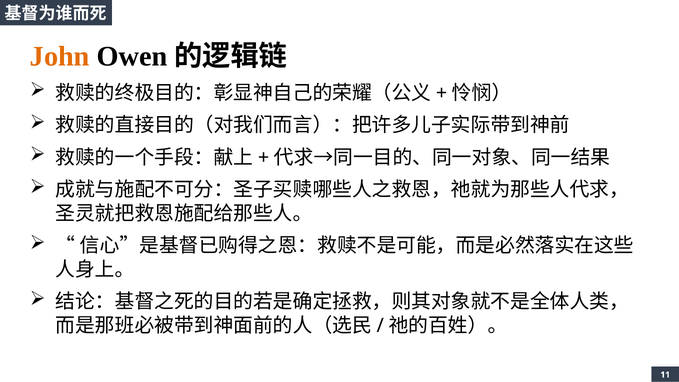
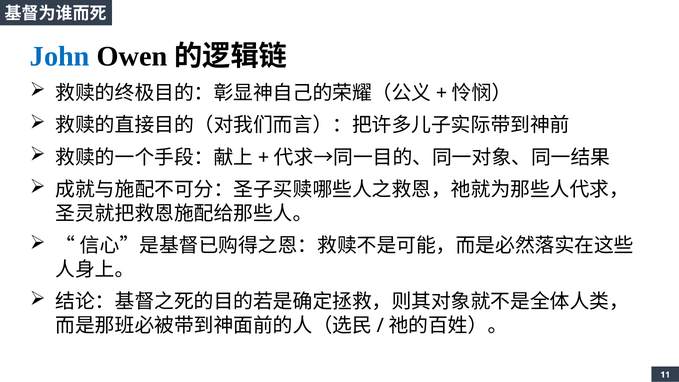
John colour: orange -> blue (60, 56)
